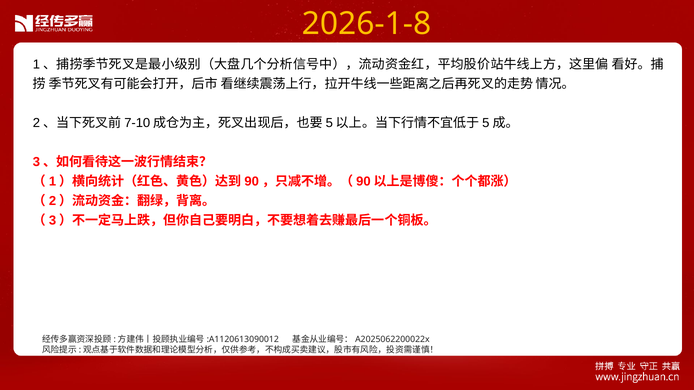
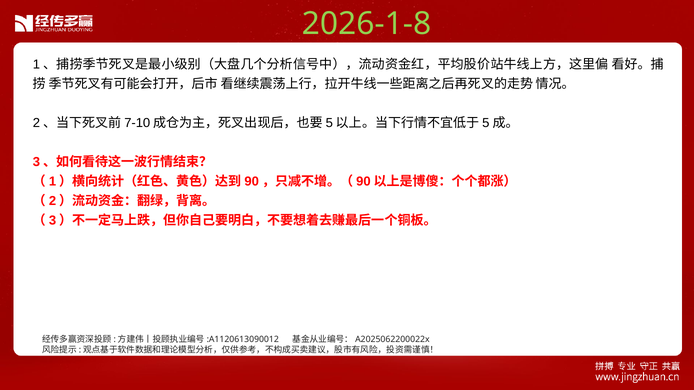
2026-1-8 colour: yellow -> light green (367, 24)
